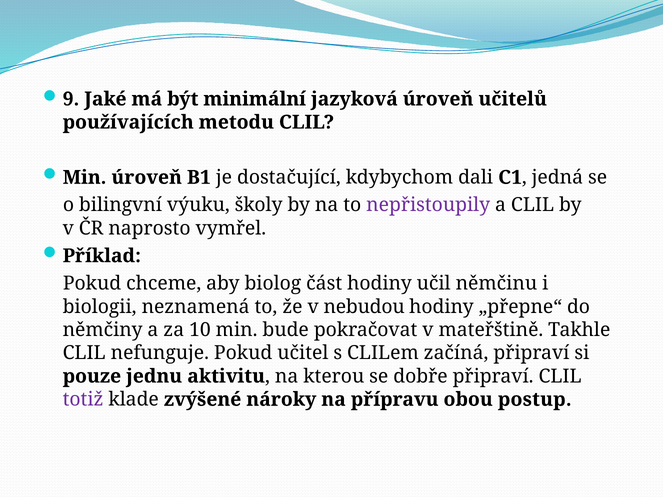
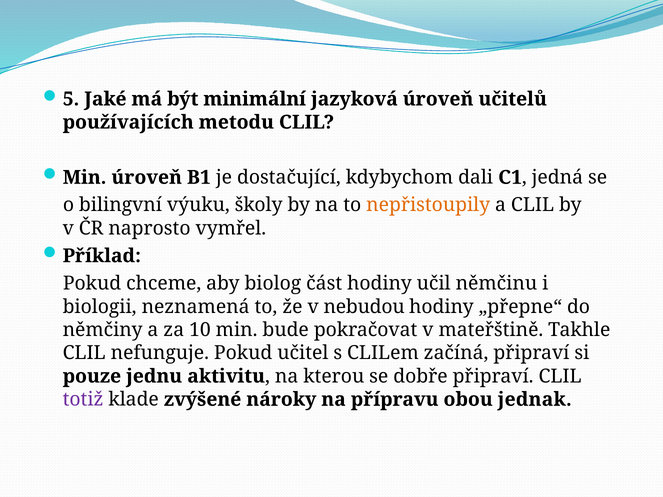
9: 9 -> 5 (71, 99)
nepřistoupily colour: purple -> orange (428, 205)
postup: postup -> jednak (535, 400)
